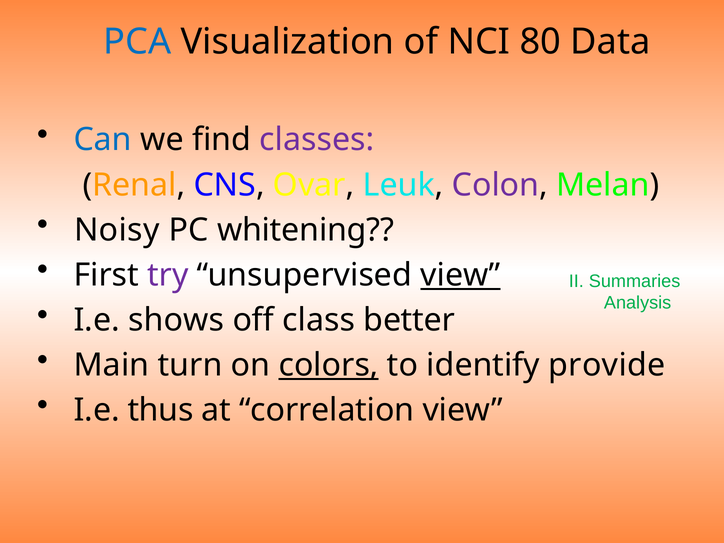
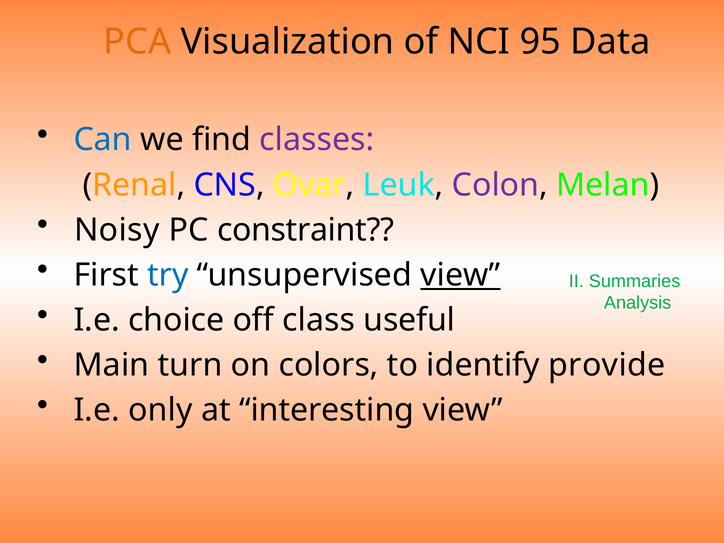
PCA colour: blue -> orange (137, 42)
80: 80 -> 95 (540, 42)
whitening: whitening -> constraint (306, 230)
try colour: purple -> blue (168, 275)
shows: shows -> choice (176, 320)
better: better -> useful (409, 320)
colors underline: present -> none (329, 365)
thus: thus -> only (160, 410)
correlation: correlation -> interesting (327, 410)
